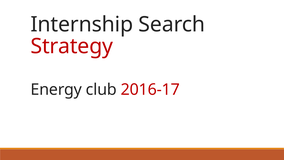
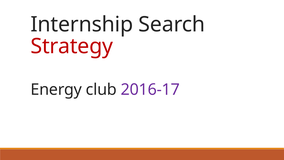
2016-17 colour: red -> purple (150, 89)
